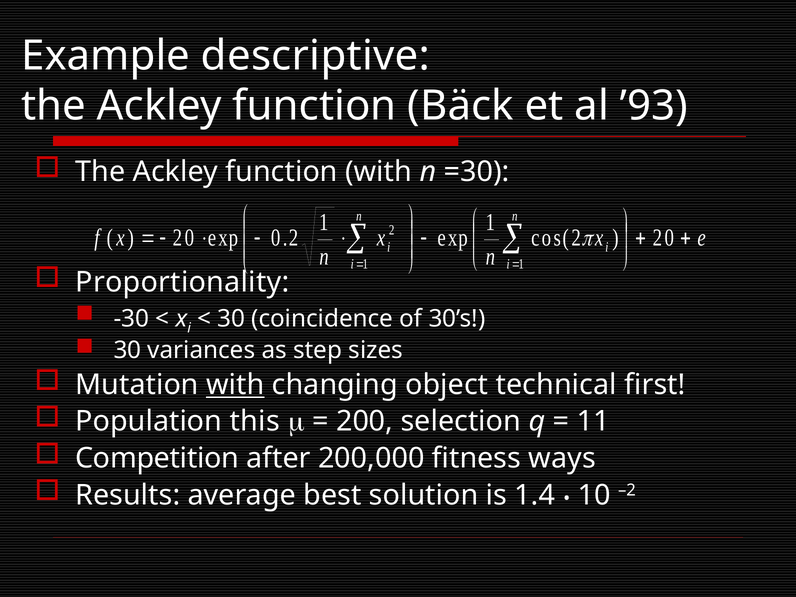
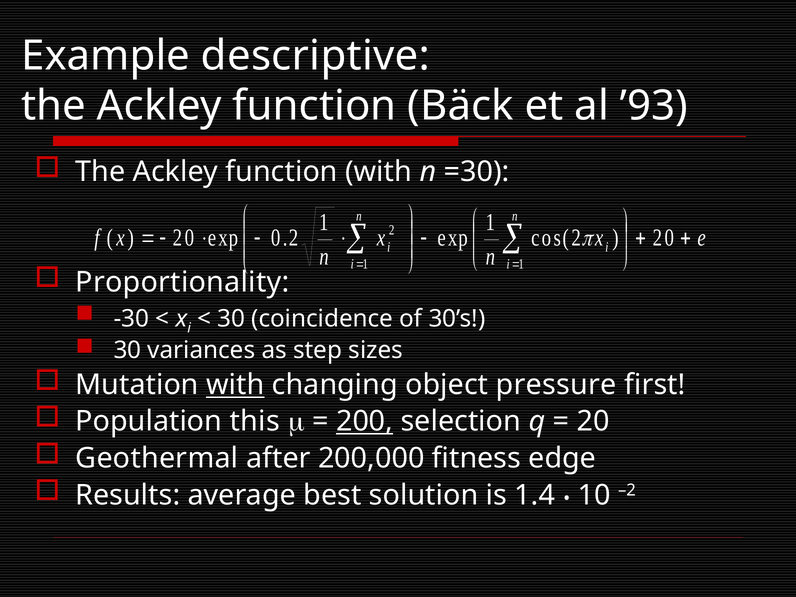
technical: technical -> pressure (556, 385)
200 underline: none -> present (365, 422)
11: 11 -> 20 (593, 422)
Competition: Competition -> Geothermal (157, 458)
ways: ways -> edge (562, 458)
